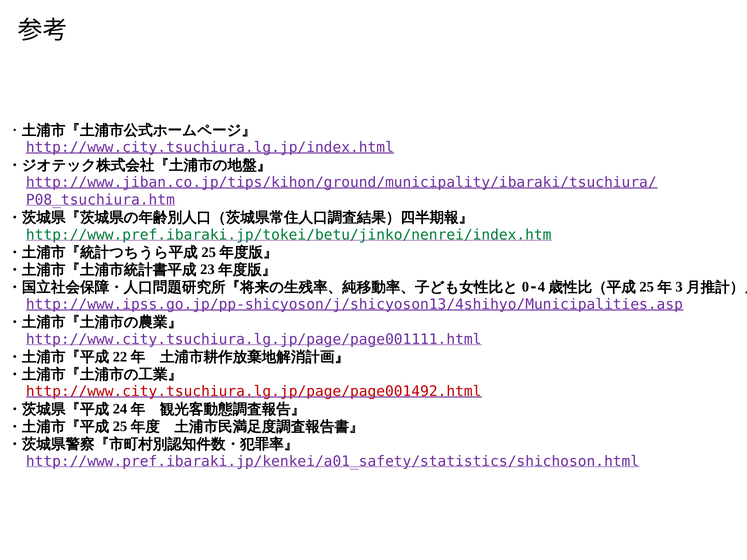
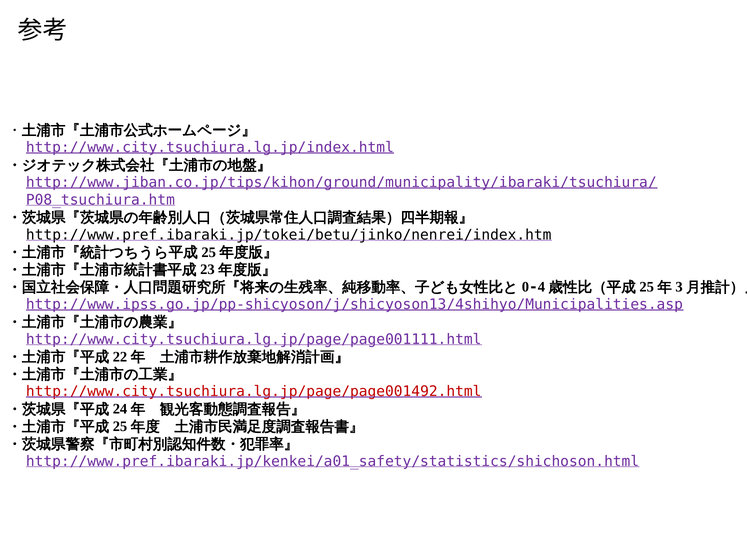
http://www.pref.ibaraki.jp/tokei/betu/jinko/nenrei/index.htm colour: green -> black (289, 235)
